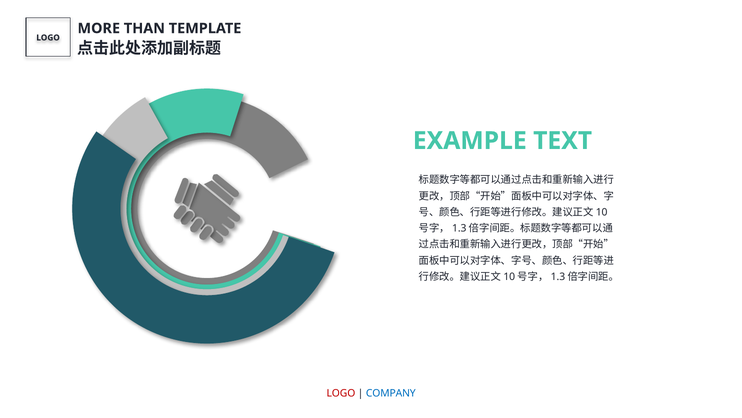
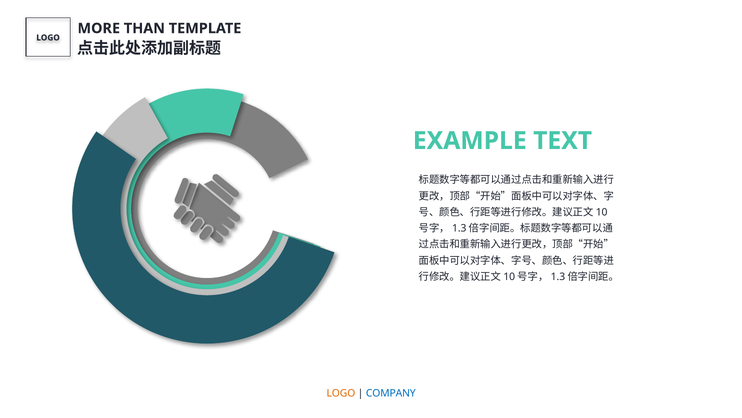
LOGO colour: red -> orange (341, 393)
